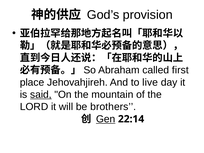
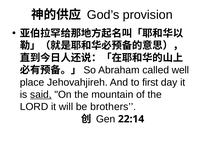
first: first -> well (180, 70)
live: live -> first (150, 82)
Gen underline: present -> none (106, 119)
